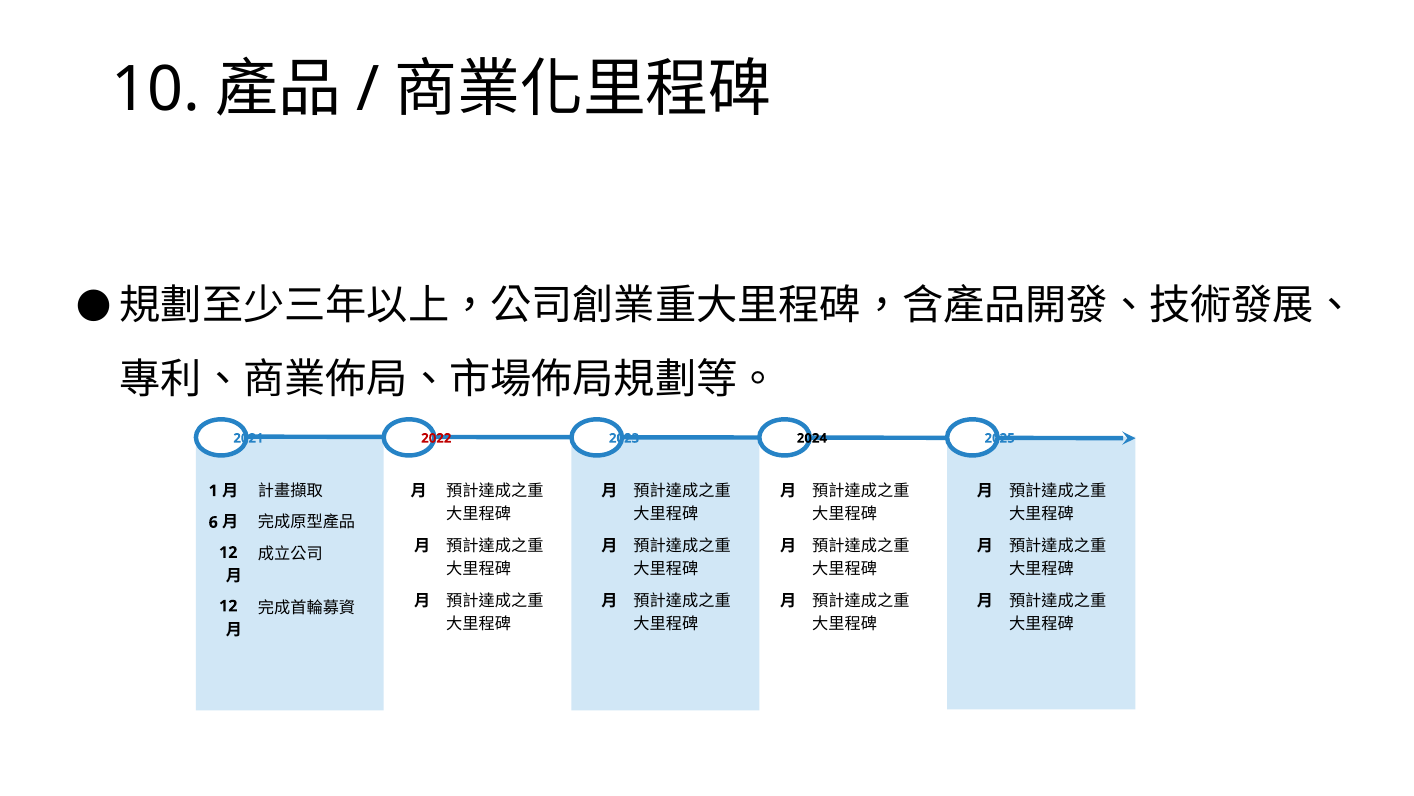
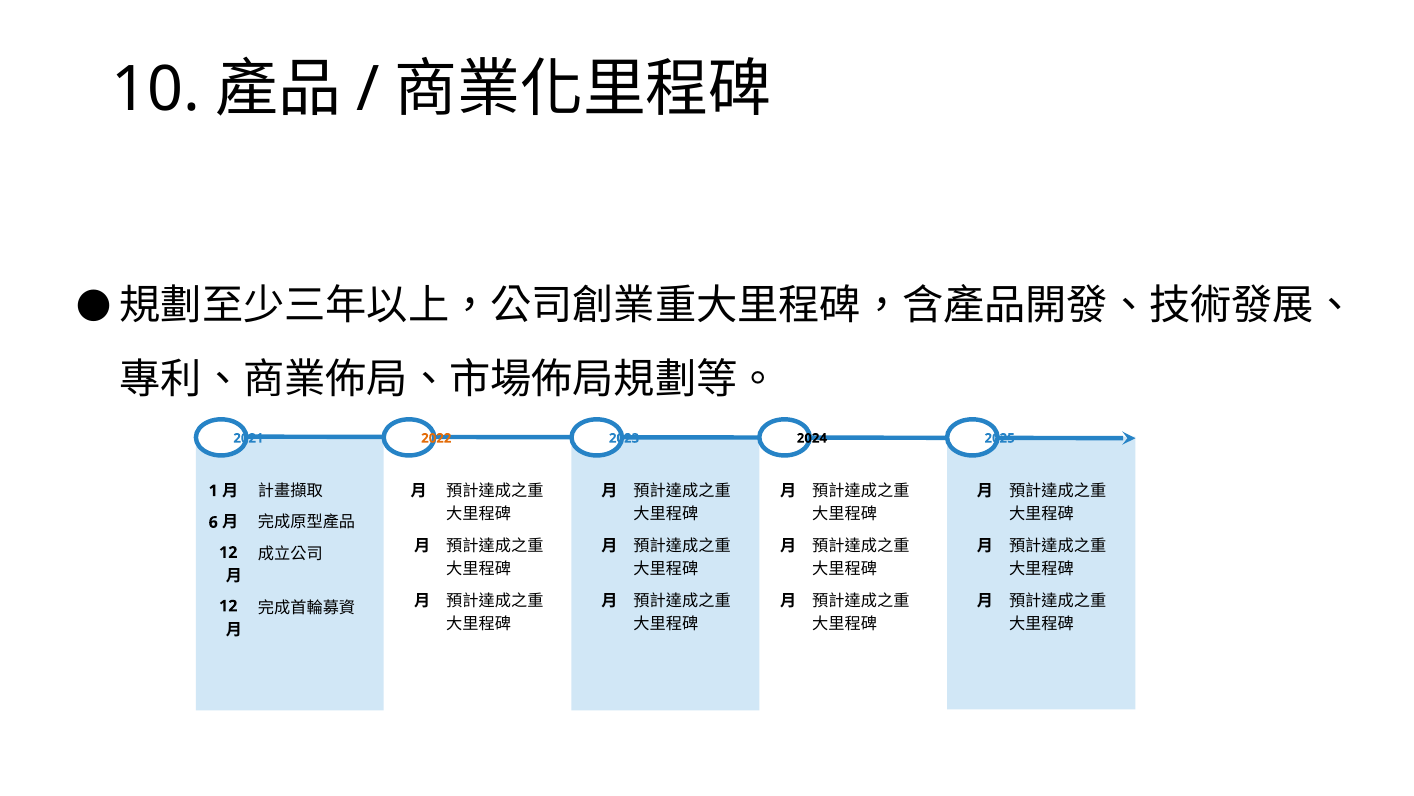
2022 colour: red -> orange (436, 438)
